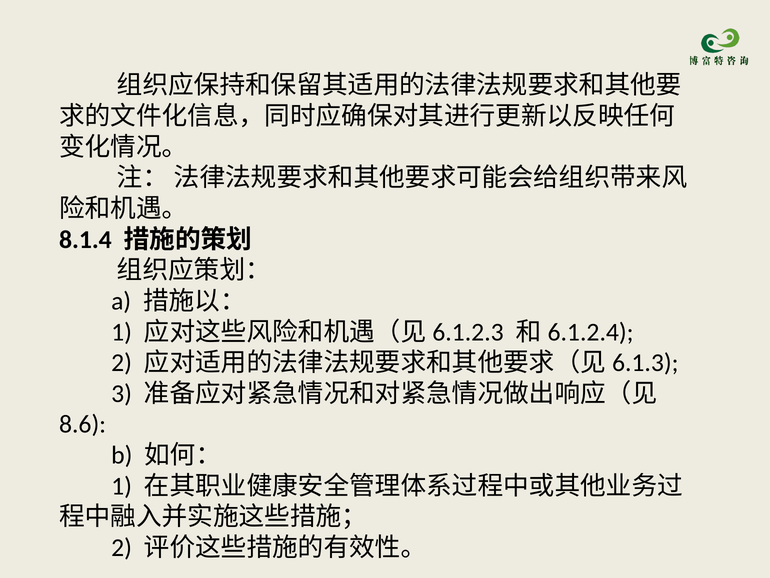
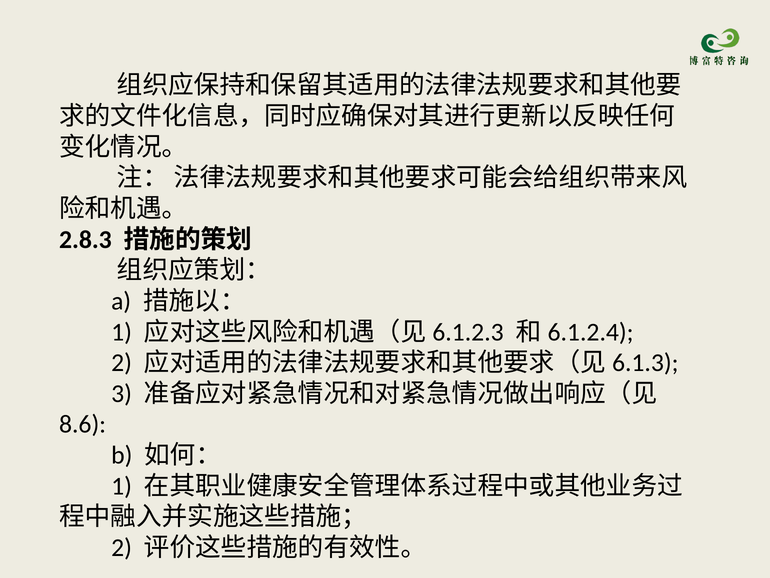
8.1.4: 8.1.4 -> 2.8.3 (85, 239)
